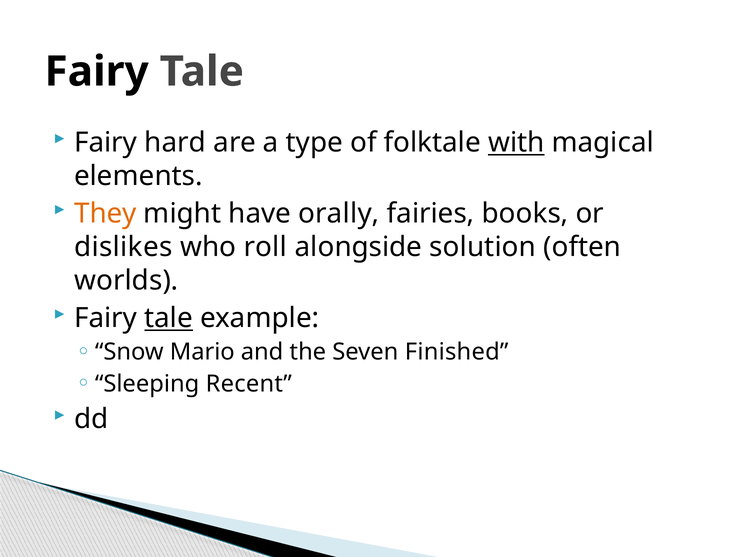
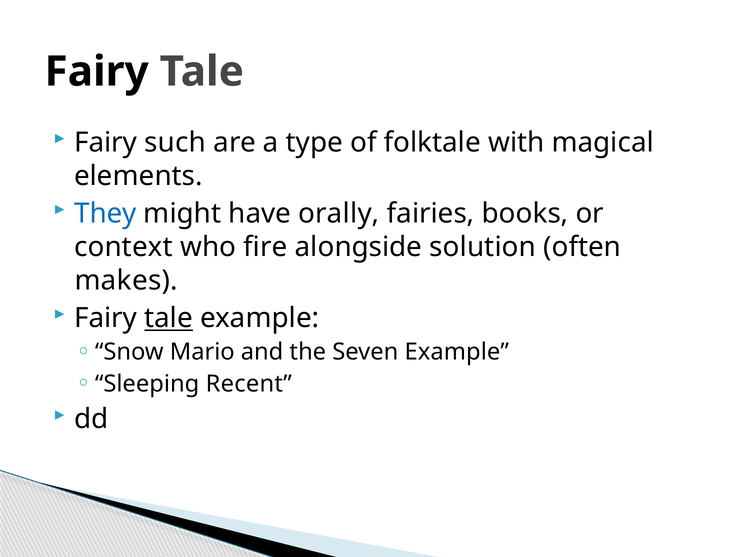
hard: hard -> such (175, 143)
with underline: present -> none (516, 143)
They colour: orange -> blue (105, 214)
dislikes: dislikes -> context (124, 247)
roll: roll -> fire (265, 247)
worlds: worlds -> makes (126, 281)
Seven Finished: Finished -> Example (457, 352)
